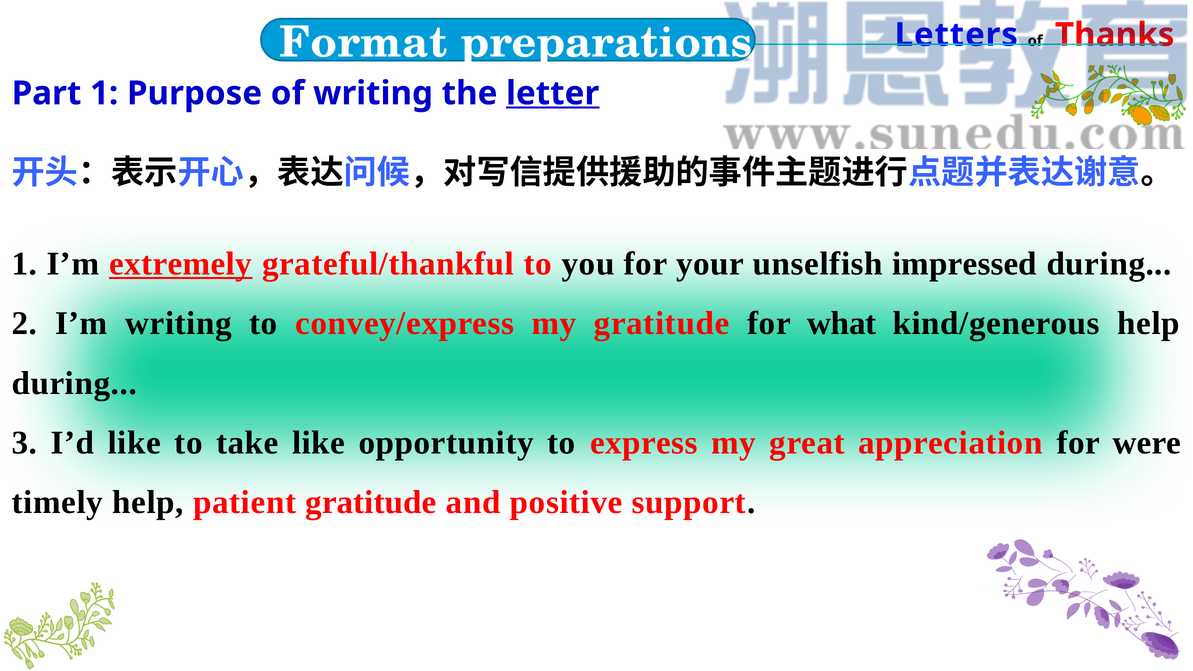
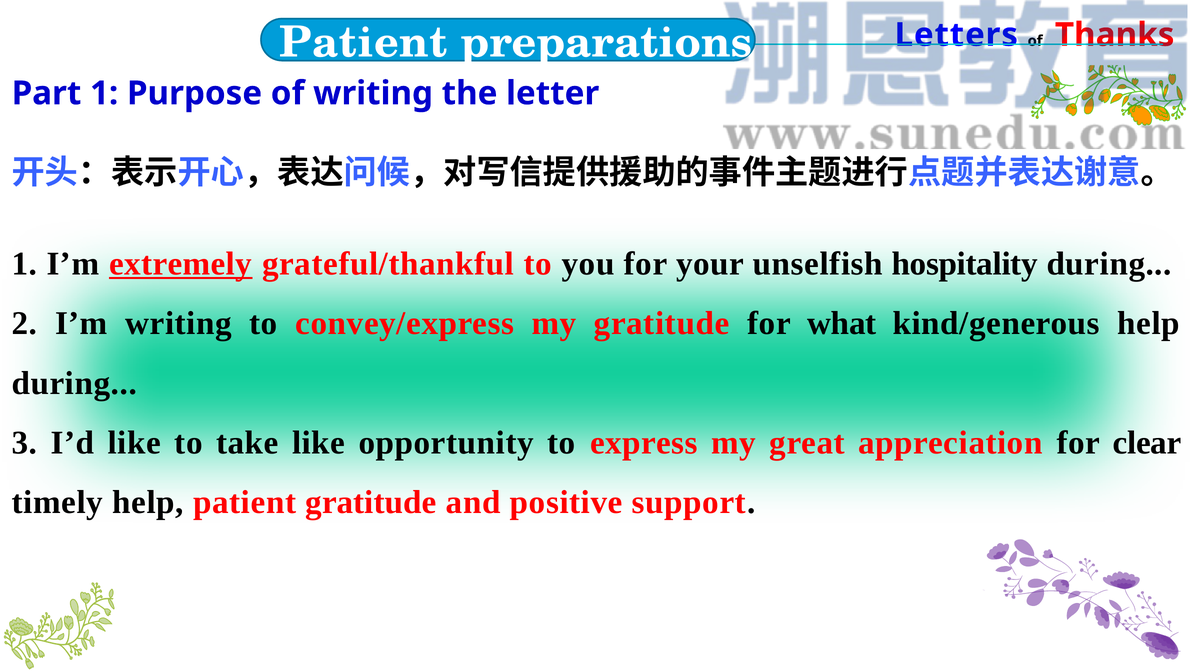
Format: Format -> Patient (363, 43)
letter underline: present -> none (553, 93)
impressed: impressed -> hospitality (965, 264)
were: were -> clear (1147, 443)
